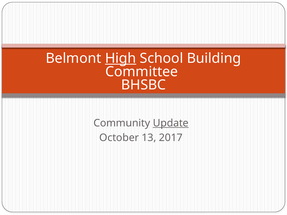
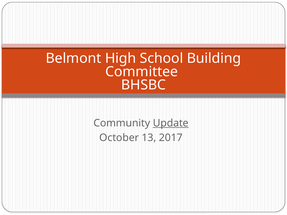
High underline: present -> none (121, 58)
